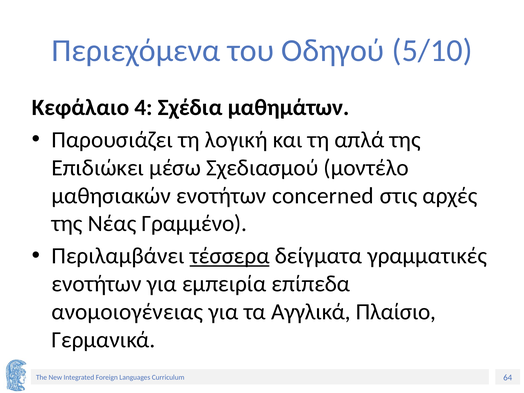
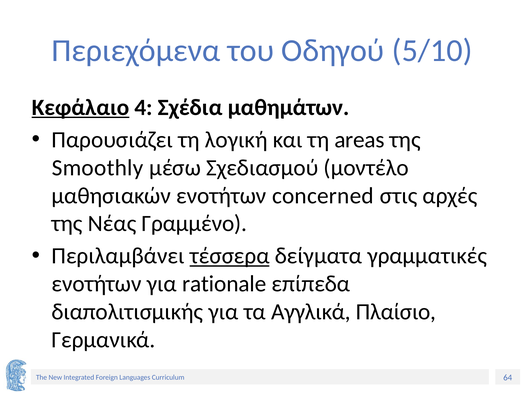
Κεφάλαιο underline: none -> present (81, 107)
απλά: απλά -> areas (359, 140)
Επιδιώκει: Επιδιώκει -> Smoothly (98, 168)
εμπειρία: εμπειρία -> rationale (224, 284)
ανομοιογένειας: ανομοιογένειας -> διαπολιτισμικής (127, 312)
